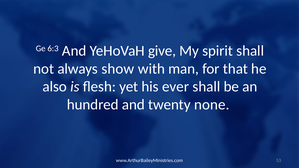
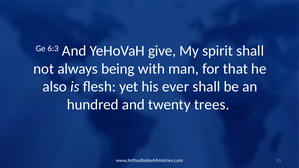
show: show -> being (118, 69)
none: none -> trees (212, 105)
